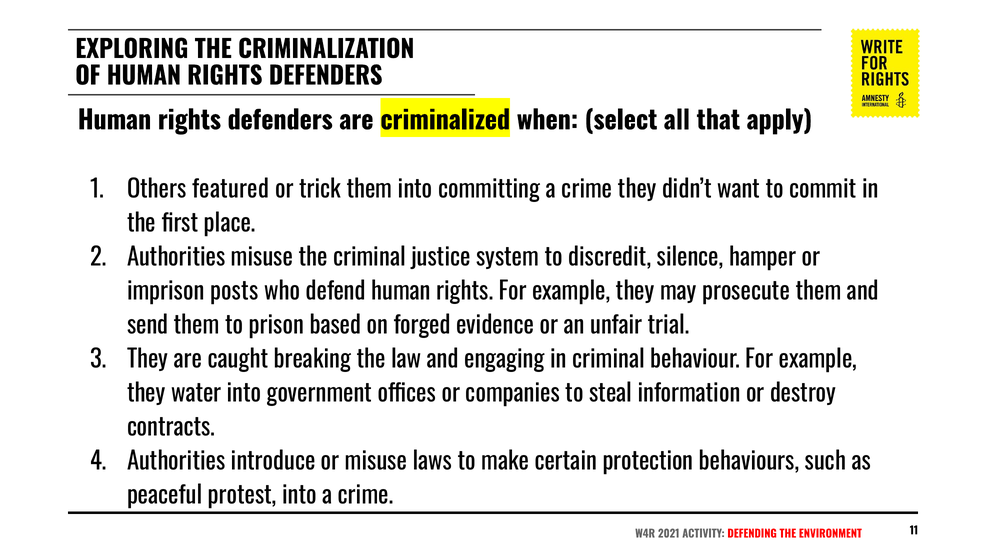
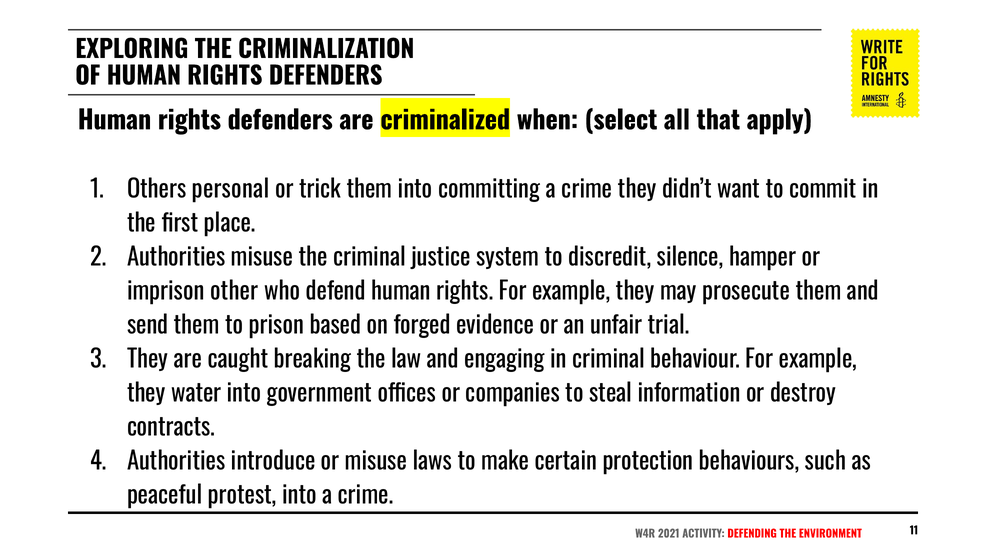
featured: featured -> personal (231, 189)
posts: posts -> other (234, 291)
